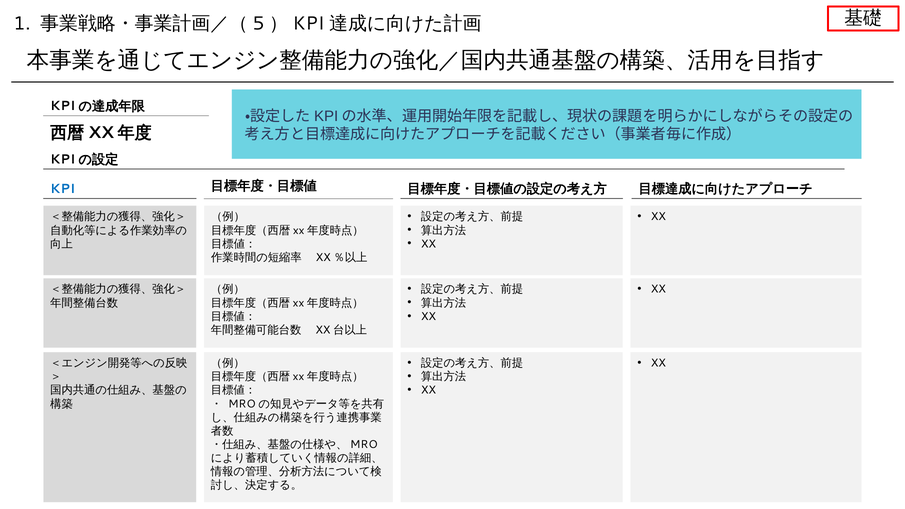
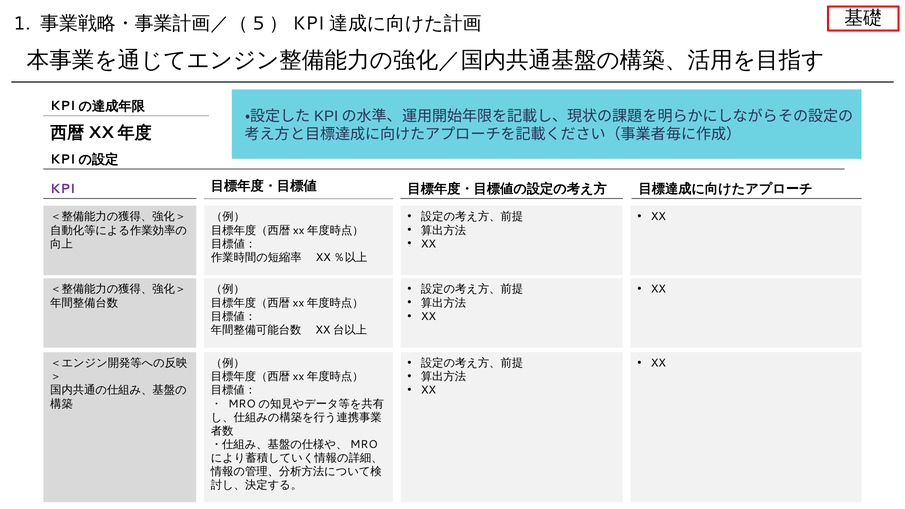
KPI colour: blue -> purple (63, 189)
